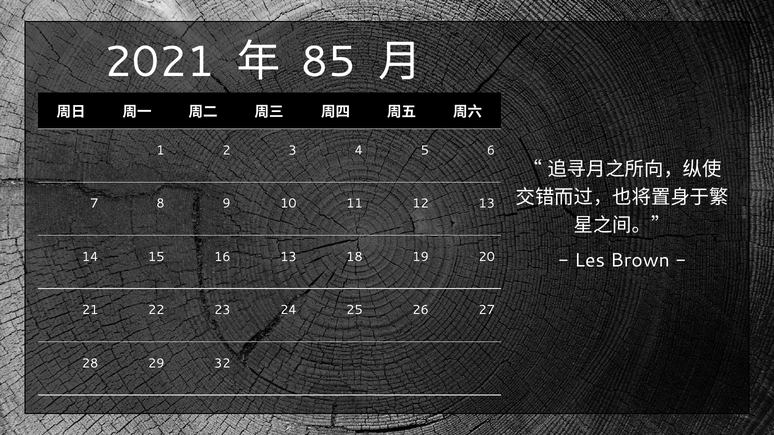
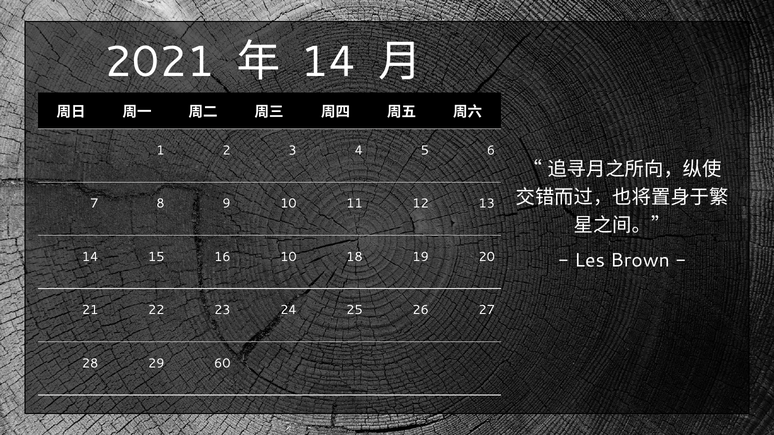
85: 85 -> 14 (328, 62)
16 13: 13 -> 10 (288, 257)
32: 32 -> 60 (222, 364)
